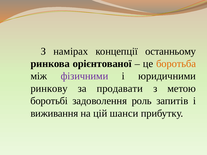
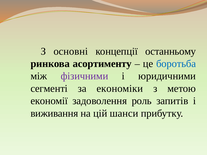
намірах: намірах -> основні (71, 51)
орієнтованої: орієнтованої -> асортименту (102, 64)
боротьба colour: orange -> blue (176, 64)
ринкову: ринкову -> сегменті (49, 89)
продавати: продавати -> економіки (120, 89)
боротьбі: боротьбі -> економії (49, 101)
